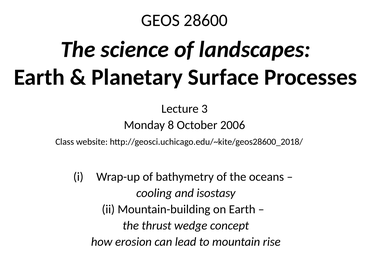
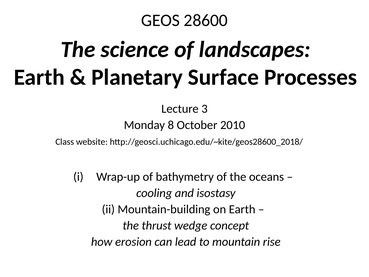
2006: 2006 -> 2010 (233, 125)
